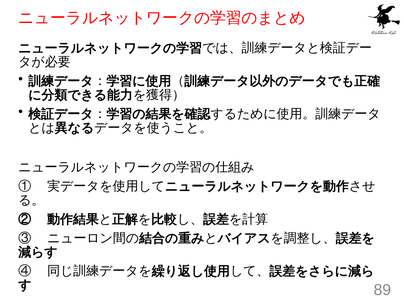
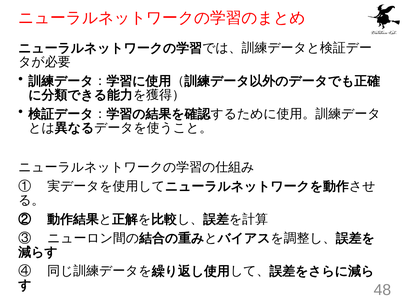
89: 89 -> 48 (382, 290)
